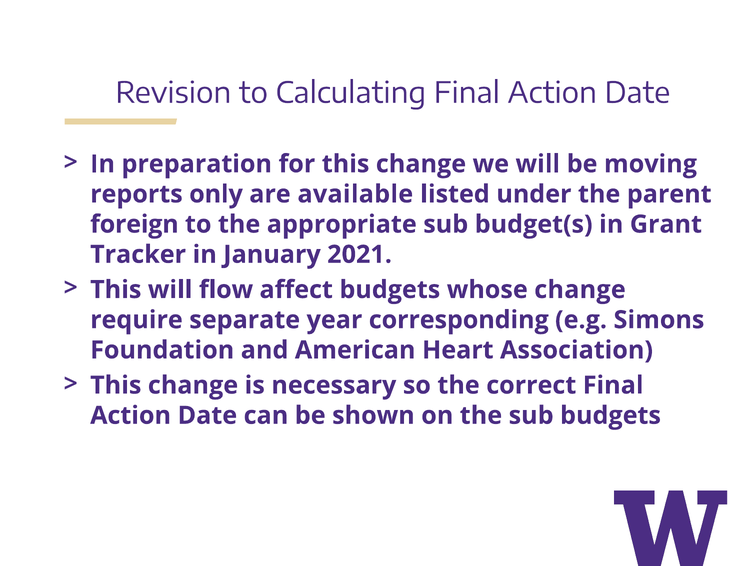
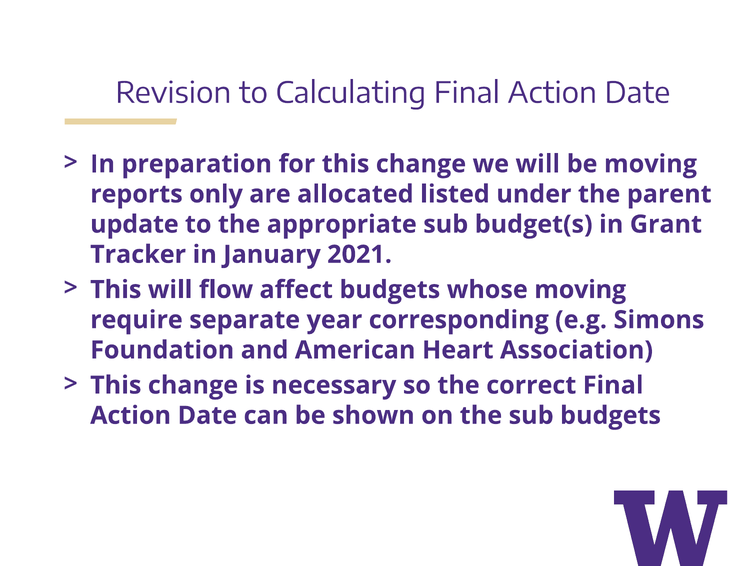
available: available -> allocated (355, 194)
foreign: foreign -> update (134, 224)
whose change: change -> moving (580, 289)
